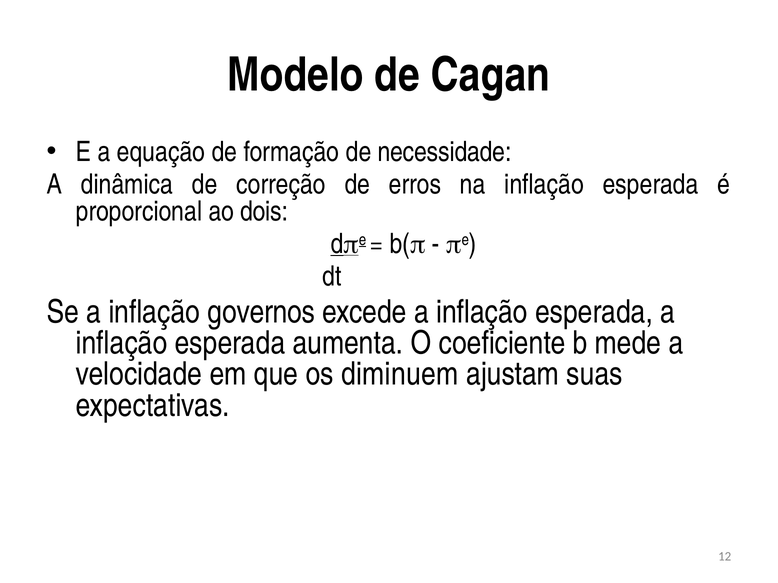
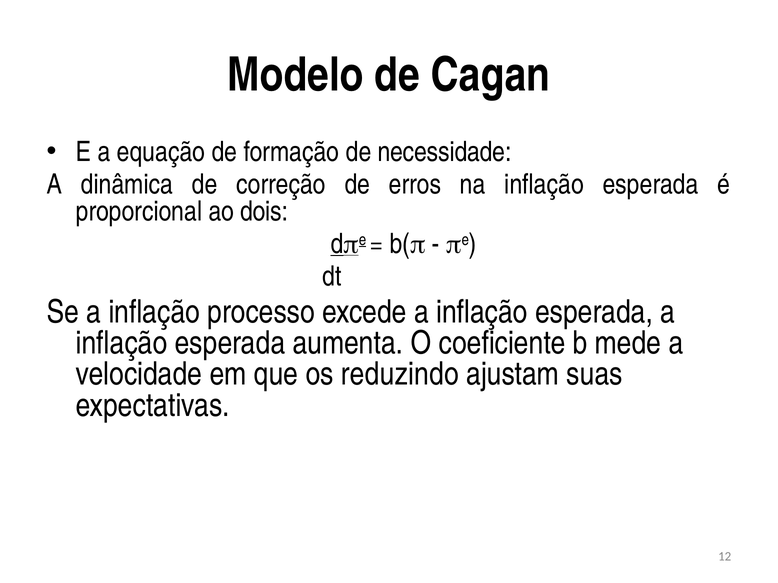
governos: governos -> processo (261, 312)
diminuem: diminuem -> reduzindo (400, 375)
